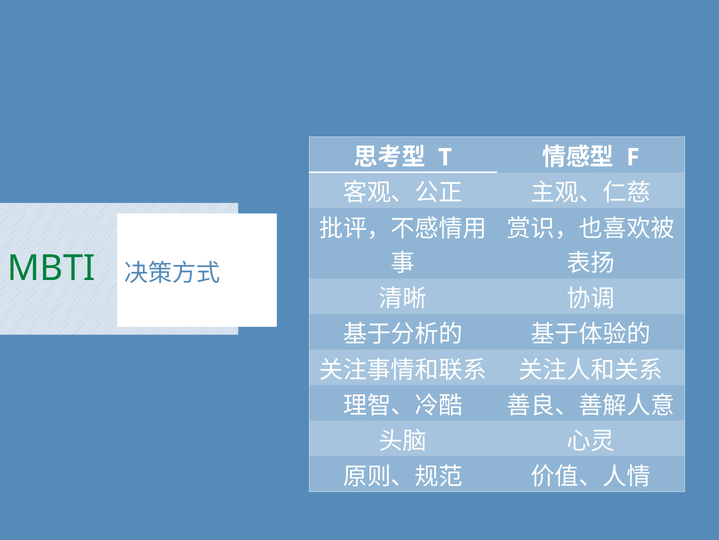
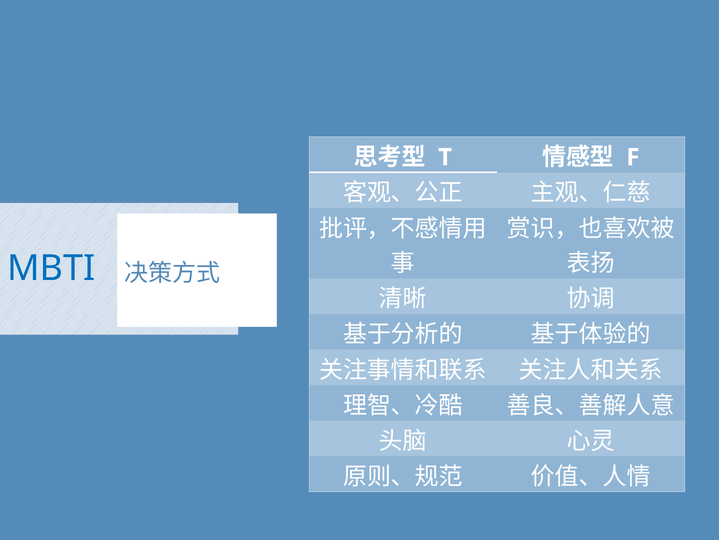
MBTI colour: green -> blue (51, 268)
